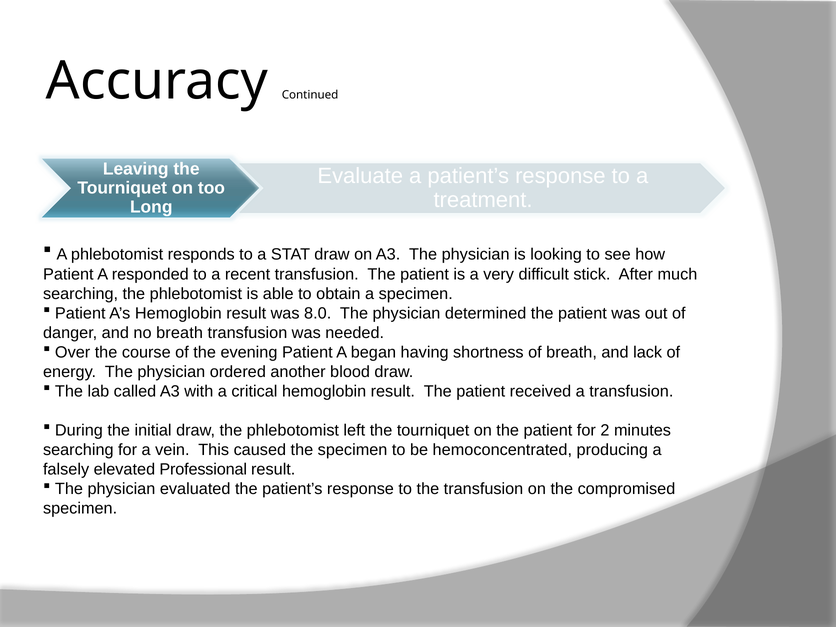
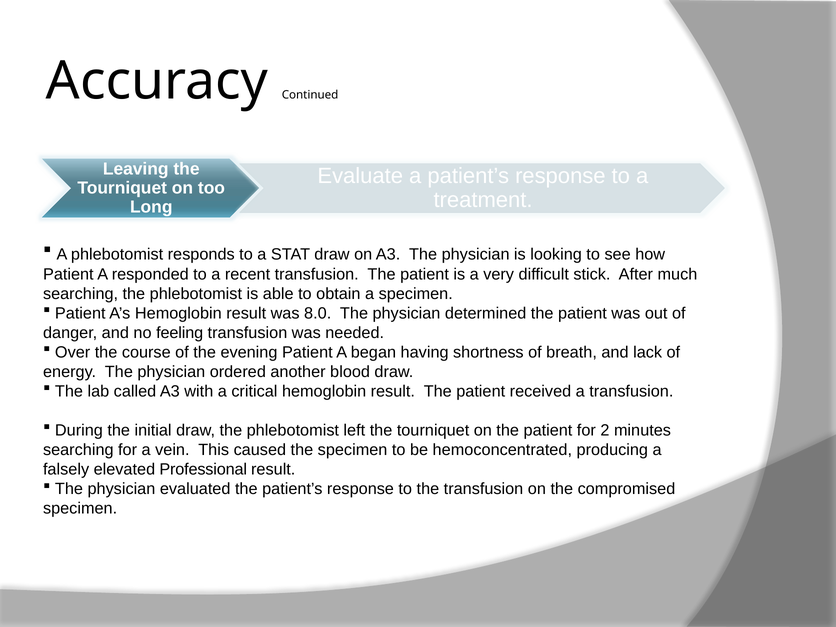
no breath: breath -> feeling (180, 333)
